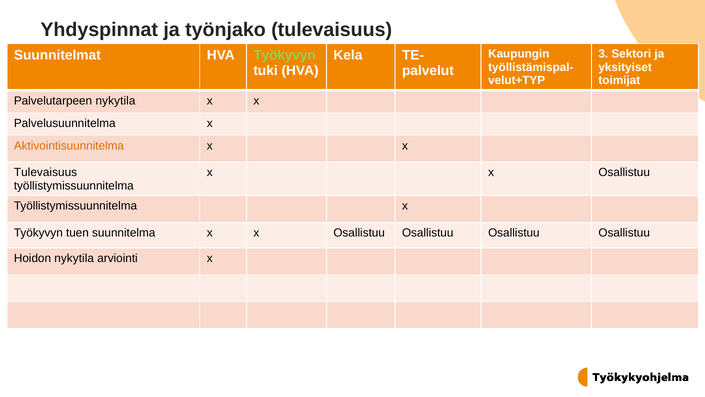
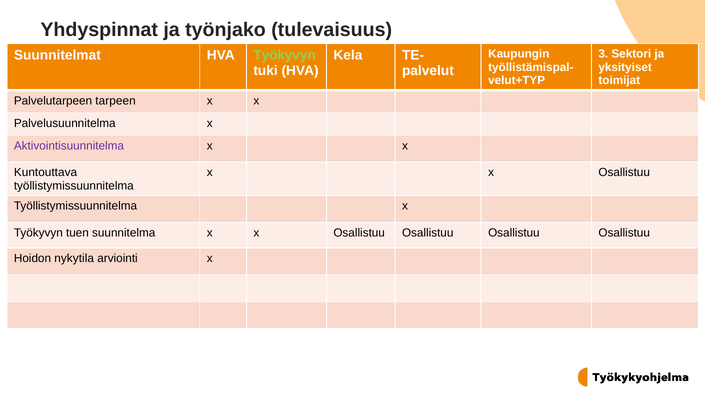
Palvelutarpeen nykytila: nykytila -> tarpeen (116, 101)
Aktivointisuunnitelma colour: orange -> purple (69, 146)
Tulevaisuus: Tulevaisuus -> Kuntouttava (46, 172)
